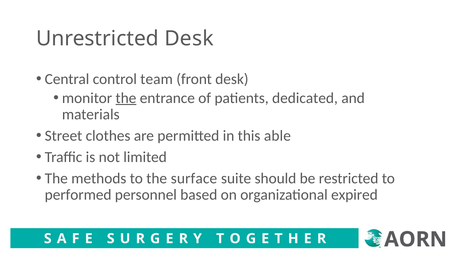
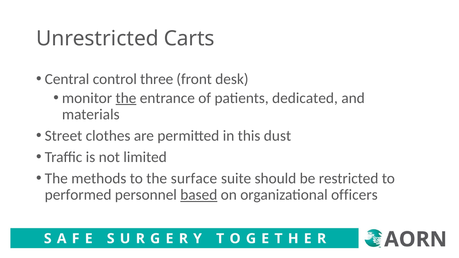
Unrestricted Desk: Desk -> Carts (189, 39)
team: team -> three (157, 79)
able: able -> dust (277, 136)
based underline: none -> present (199, 195)
expired: expired -> officers (354, 195)
